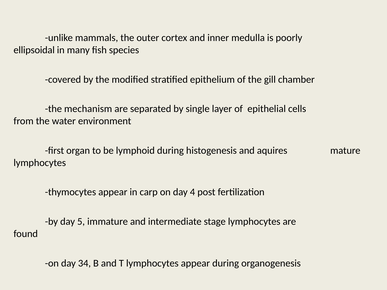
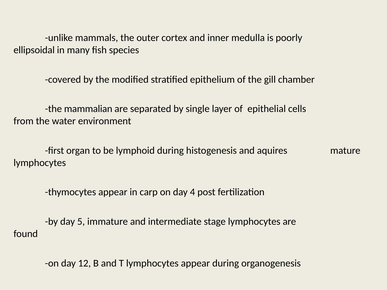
mechanism: mechanism -> mammalian (88, 109)
34: 34 -> 12 (84, 263)
